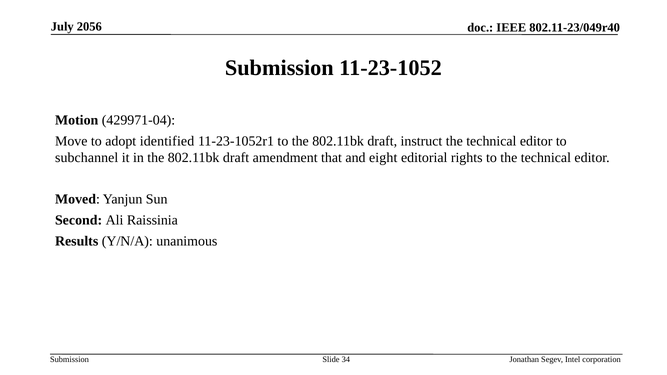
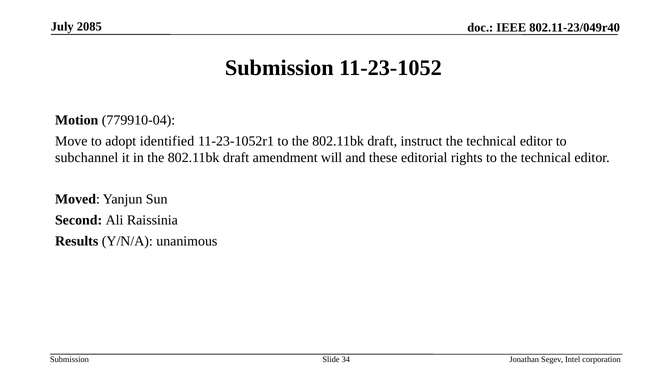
2056: 2056 -> 2085 (89, 27)
429971-04: 429971-04 -> 779910-04 (139, 120)
that: that -> will (332, 158)
eight: eight -> these (383, 158)
